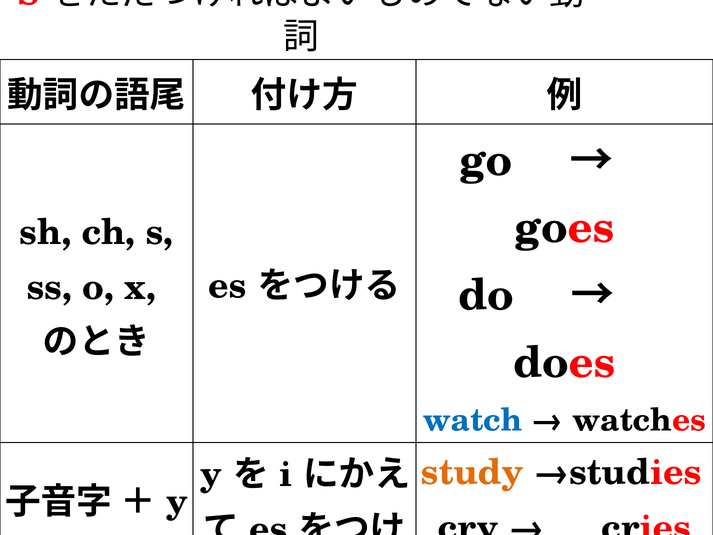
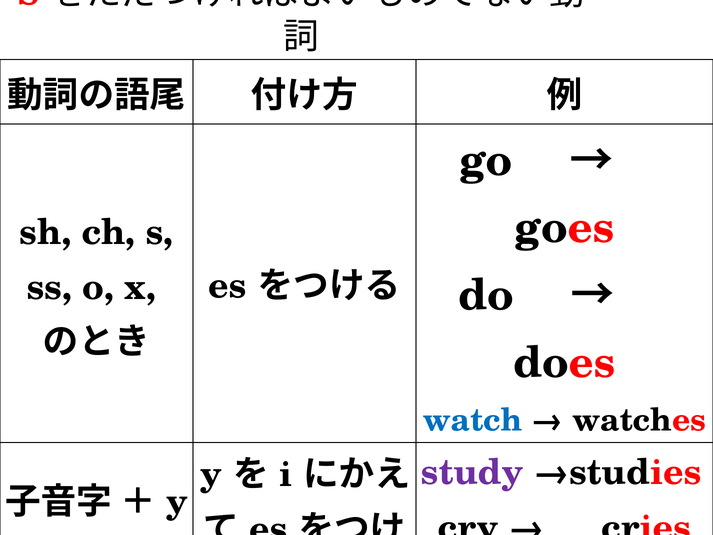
study colour: orange -> purple (472, 472)
